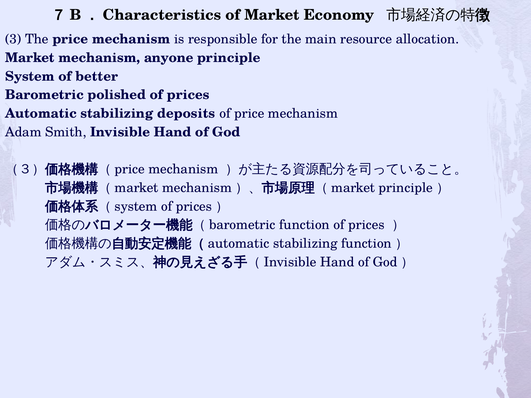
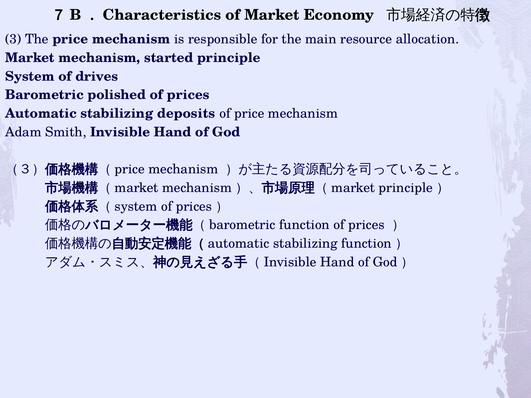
anyone: anyone -> started (169, 58)
better: better -> drives (97, 76)
